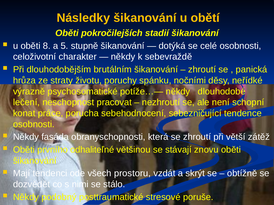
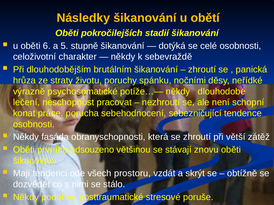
8: 8 -> 6 (47, 46)
odhaliteľné: odhaliteľné -> odsouzeno (92, 150)
